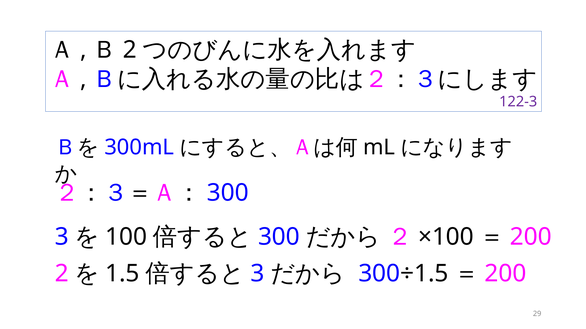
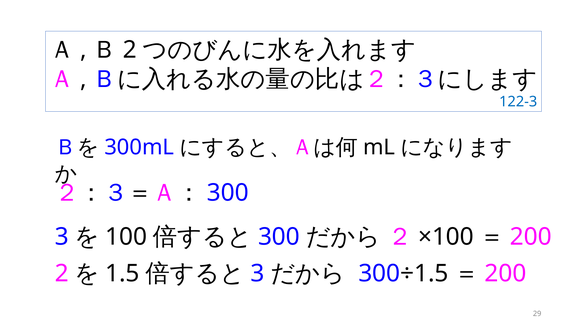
122-3 colour: purple -> blue (518, 102)
